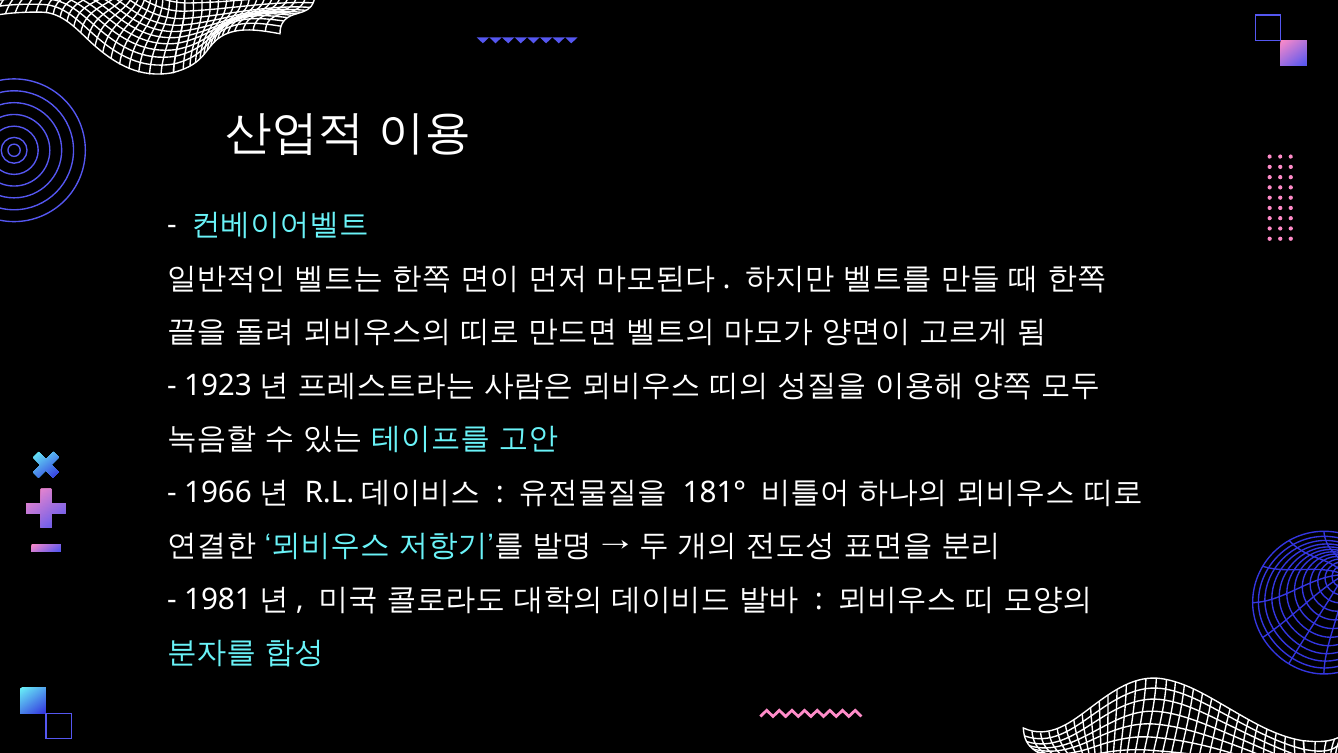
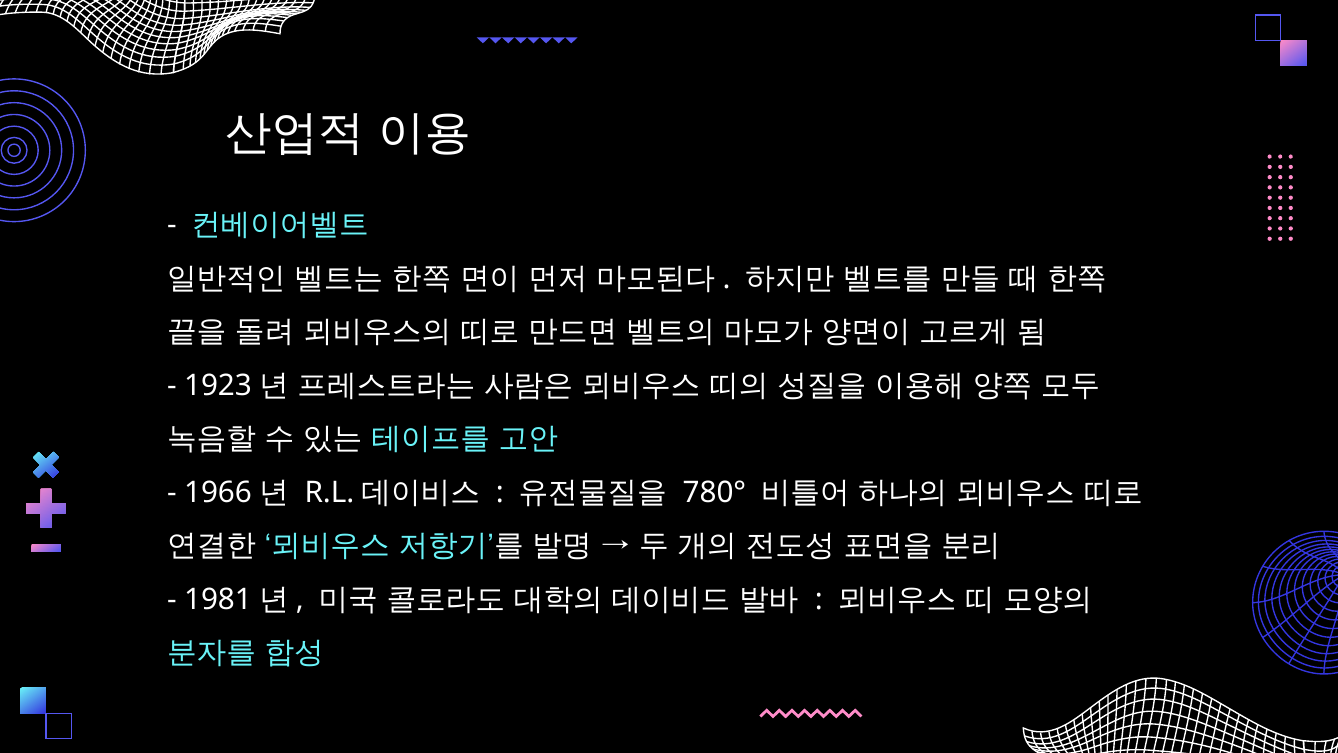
181°: 181° -> 780° (714, 492)
